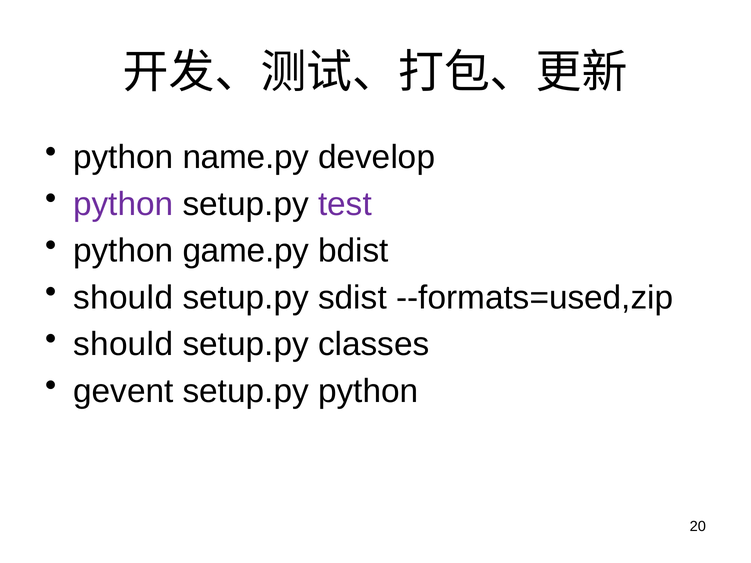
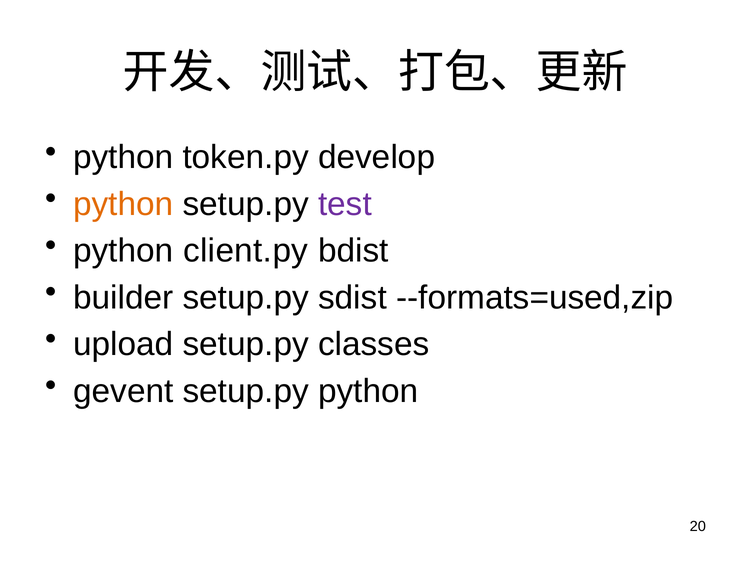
name.py: name.py -> token.py (246, 158)
python colour: purple -> orange (123, 204)
game.py: game.py -> client.py (246, 251)
should: should -> builder (123, 298)
should: should -> upload (123, 345)
